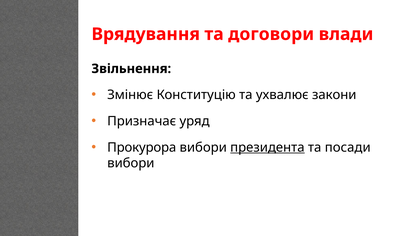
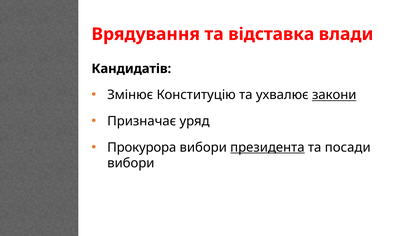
договори: договори -> відставка (271, 34)
Звільнення: Звільнення -> Кандидатів (131, 69)
закони underline: none -> present (334, 95)
